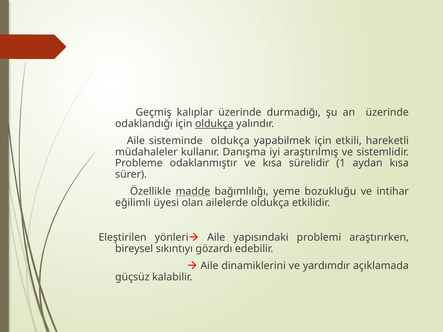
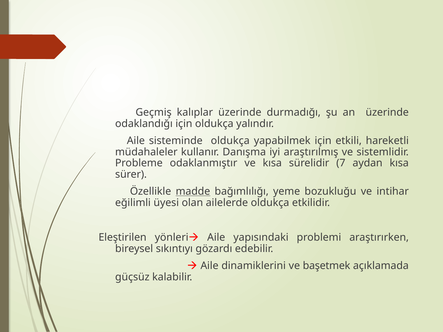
oldukça underline: present -> none (214, 124)
1: 1 -> 7 (341, 163)
yardımdır: yardımdır -> başetmek (327, 266)
